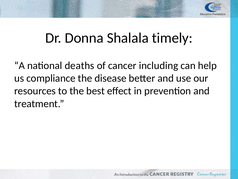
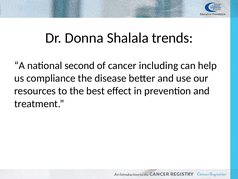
timely: timely -> trends (172, 38)
deaths: deaths -> second (80, 65)
